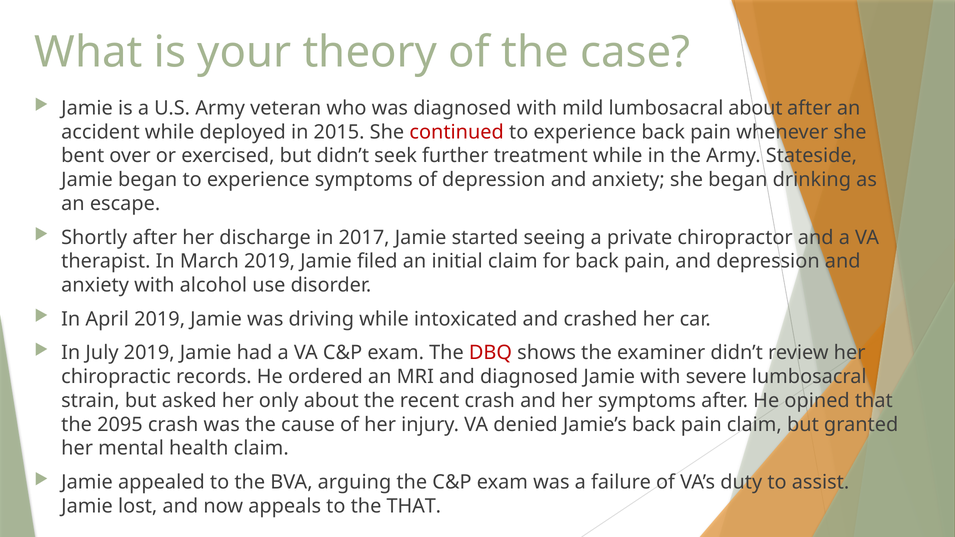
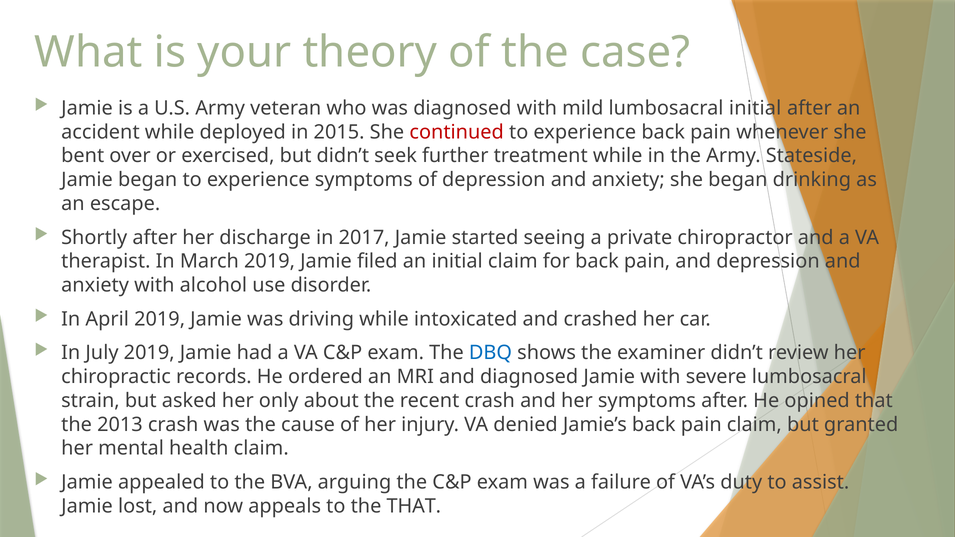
lumbosacral about: about -> initial (755, 108)
DBQ colour: red -> blue (490, 353)
2095: 2095 -> 2013 (120, 425)
